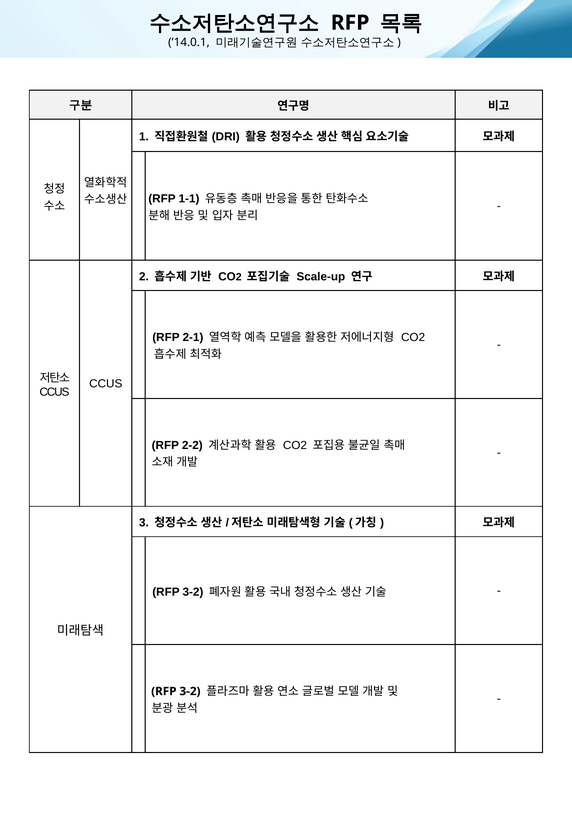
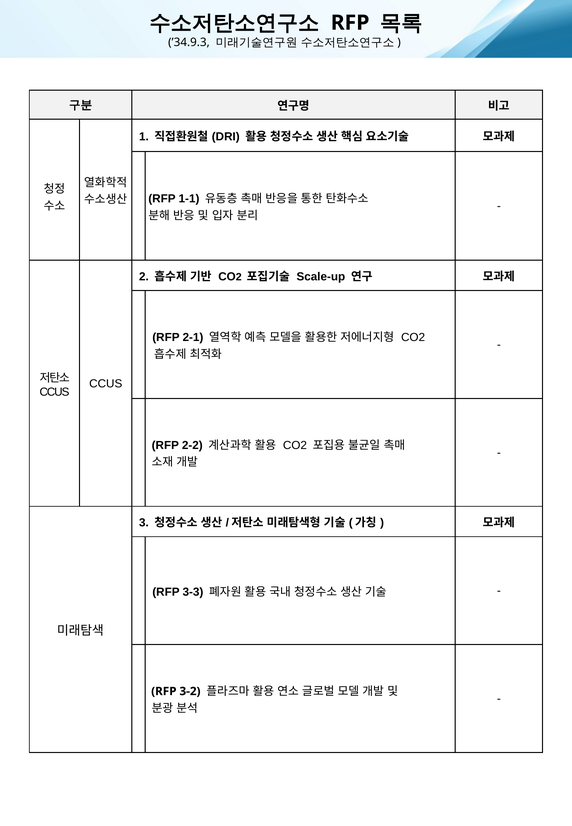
’14.0.1: ’14.0.1 -> ’34.9.3 (189, 42)
3-2: 3-2 -> 3-3 (193, 592)
